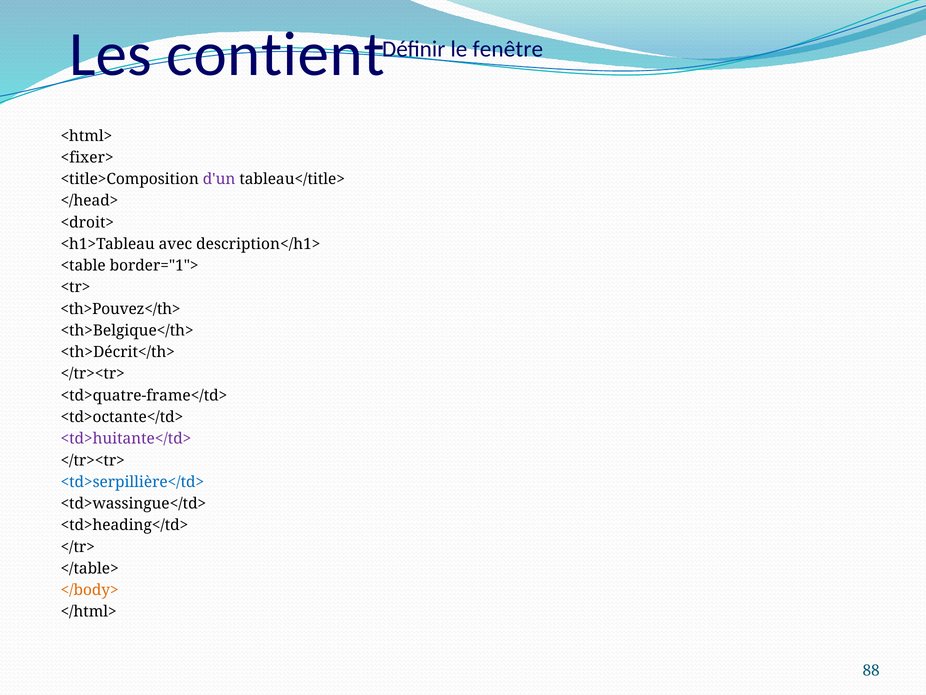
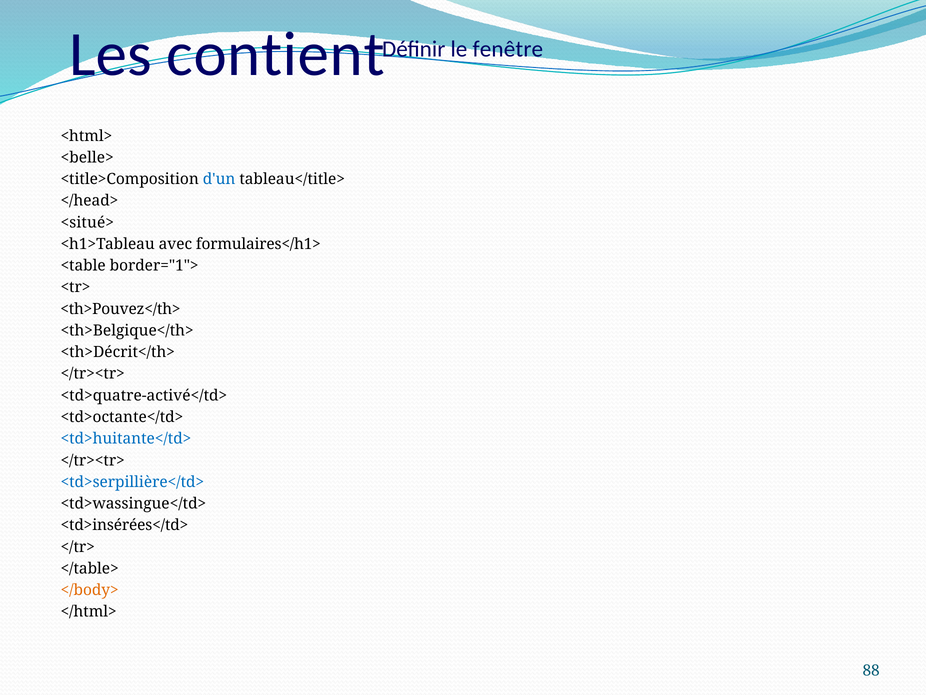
<fixer>: <fixer> -> <belle> (87, 157)
d'un colour: purple -> blue (219, 179)
<droit>: <droit> -> <situé> (87, 222)
description</h1>: description</h1> -> formulaires</h1> (258, 244)
<td>quatre-frame</td>: <td>quatre-frame</td> -> <td>quatre-activé</td> (144, 395)
<td>huitante</td> colour: purple -> blue (126, 438)
<td>heading</td>: <td>heading</td> -> <td>insérées</td> (124, 525)
